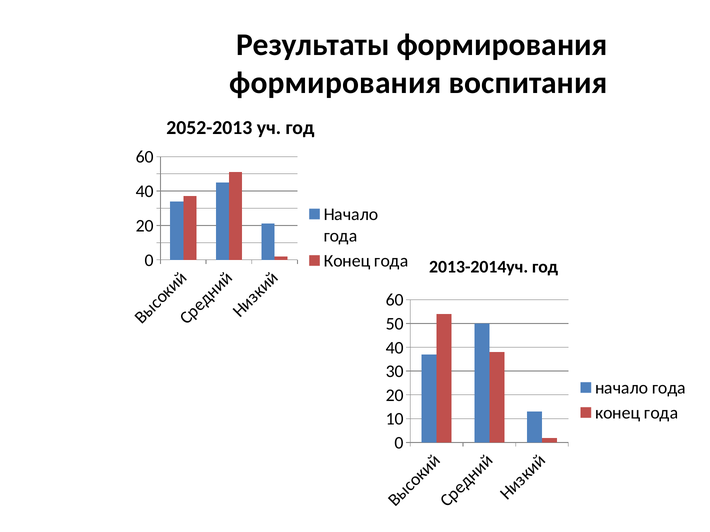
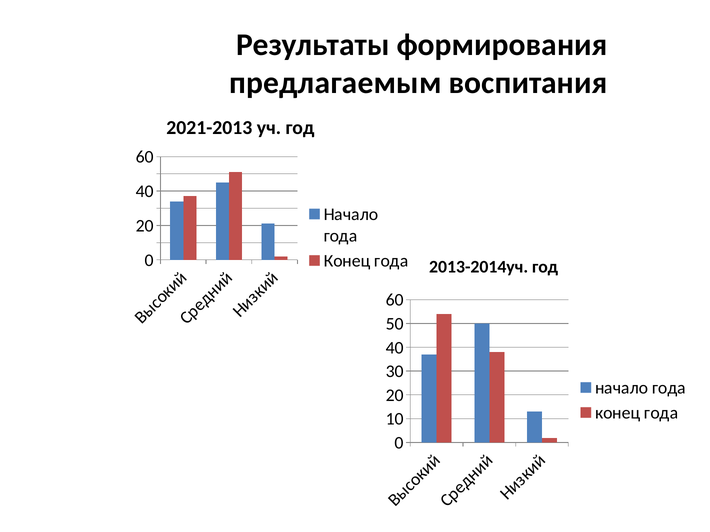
формирования: формирования -> предлагаемым (335, 83)
2052-2013: 2052-2013 -> 2021-2013 (209, 128)
